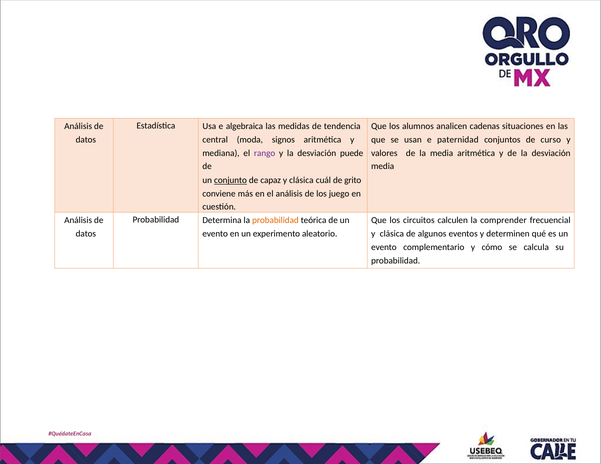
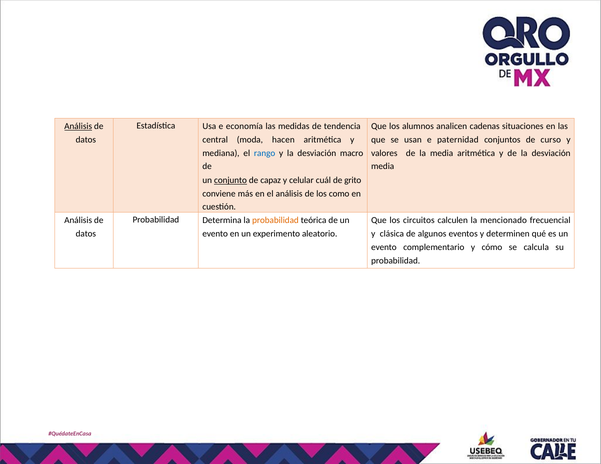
algebraica: algebraica -> economía (244, 126)
Análisis underline: none -> present (78, 126)
signos: signos -> hacen (283, 140)
rango colour: purple -> blue (265, 153)
puede: puede -> macro (352, 153)
clásica: clásica -> celular (301, 180)
juego: juego -> como (339, 194)
comprender: comprender -> mencionado (503, 221)
